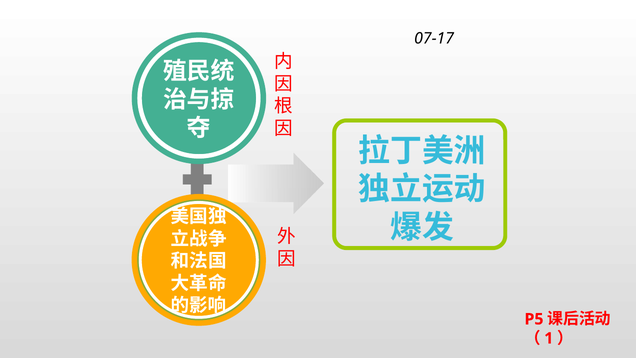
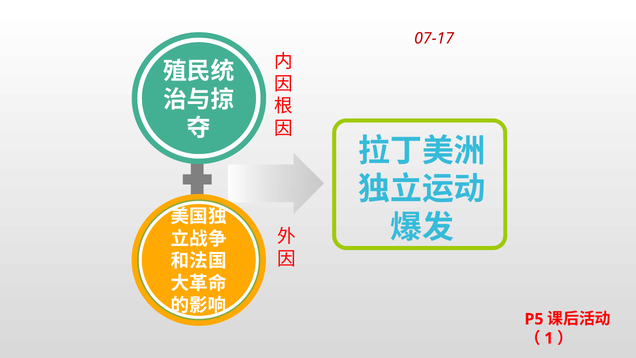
07-17 colour: black -> red (434, 38)
